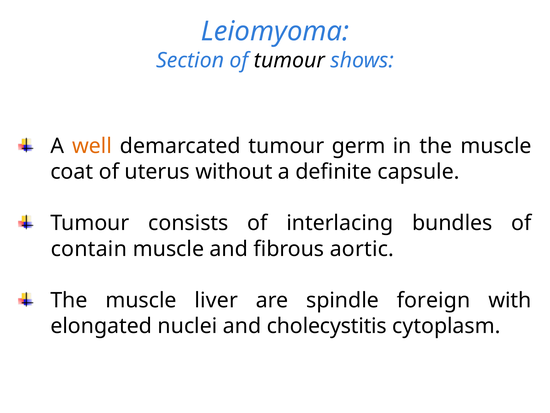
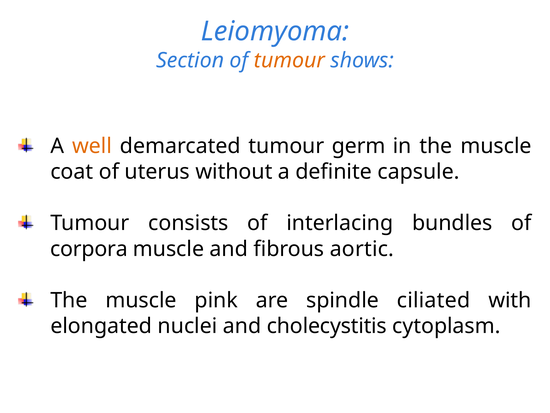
tumour colour: black -> orange (290, 60)
contain: contain -> corpora (89, 249)
liver: liver -> pink (216, 300)
foreign: foreign -> ciliated (434, 300)
